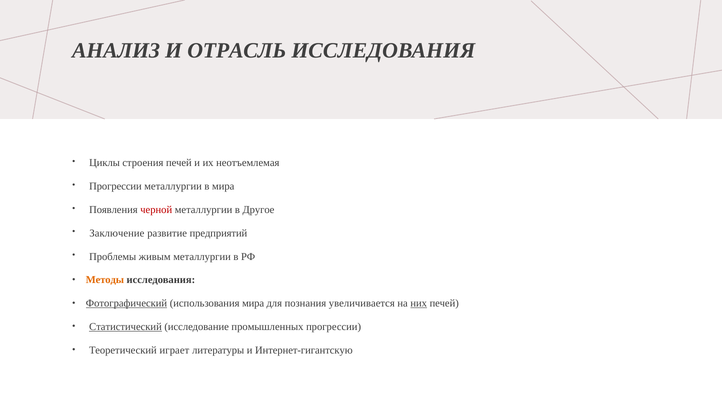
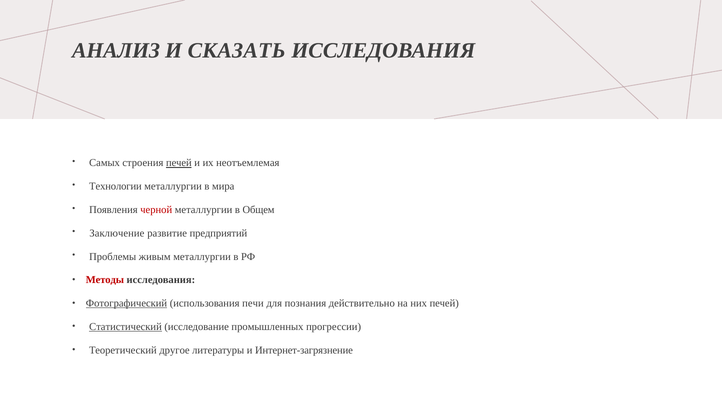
ОТРАСЛЬ: ОТРАСЛЬ -> СКАЗАТЬ (237, 51)
Циклы: Циклы -> Самых (105, 163)
печей underline: none -> present (179, 163)
Прогрессии: Прогрессии -> Технологии (115, 186)
Другое: Другое -> Общем (259, 210)
Методы colour: orange -> red (105, 280)
использования мира: мира -> печи (253, 303)
увеличивается: увеличивается -> действительно (362, 303)
них underline: present -> none (419, 303)
играет: играет -> другое (174, 350)
Интернет-гигантскую: Интернет-гигантскую -> Интернет-загрязнение (304, 350)
